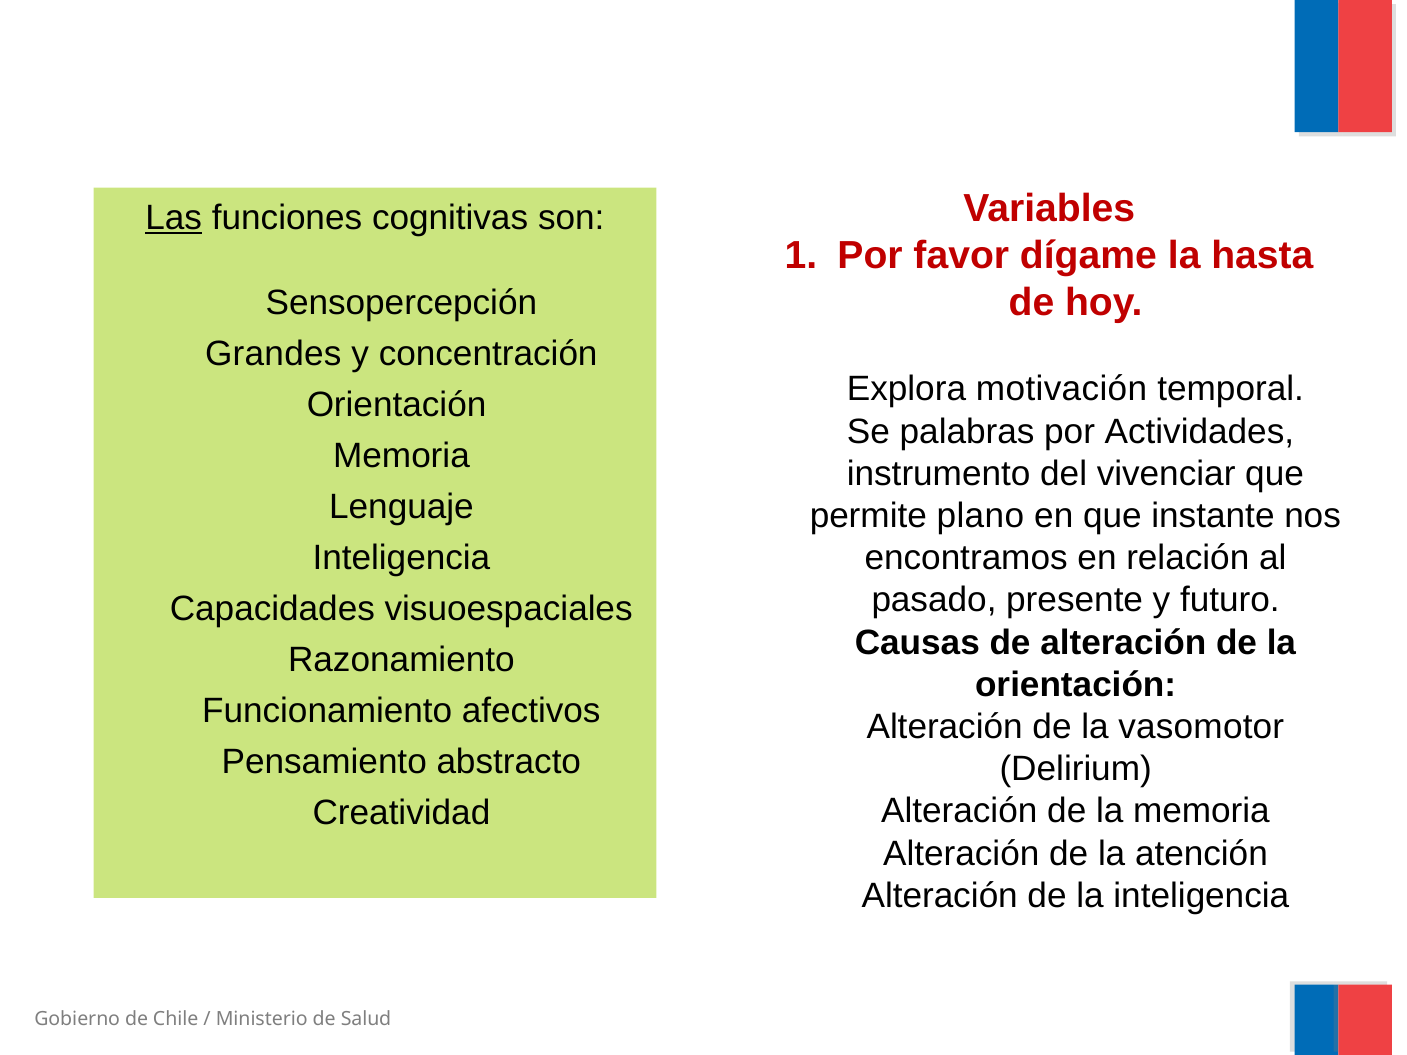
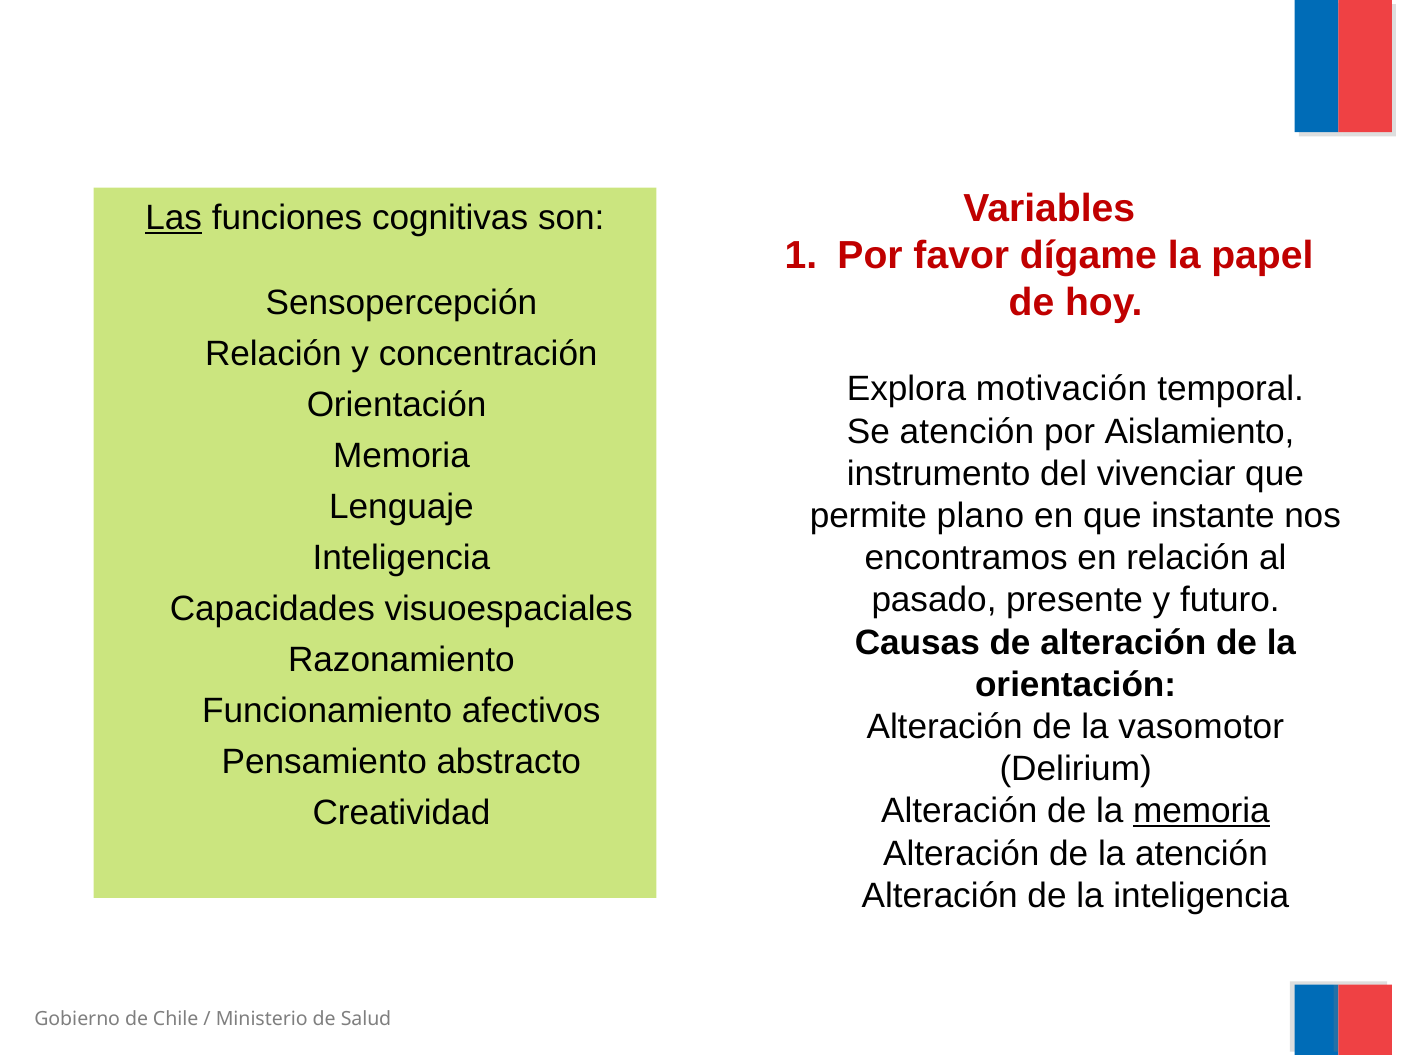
hasta: hasta -> papel (1262, 256)
Grandes: Grandes -> Relación (273, 353)
Se palabras: palabras -> atención (967, 432)
Actividades: Actividades -> Aislamiento (1199, 432)
memoria underline: none -> present (1201, 811)
